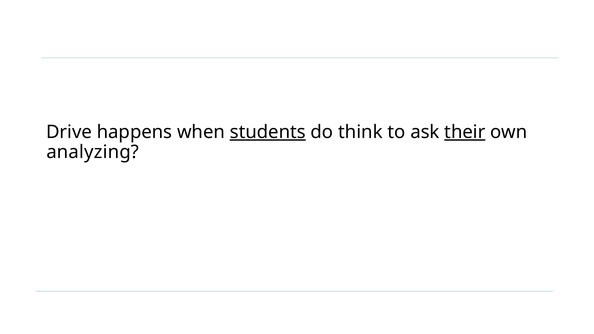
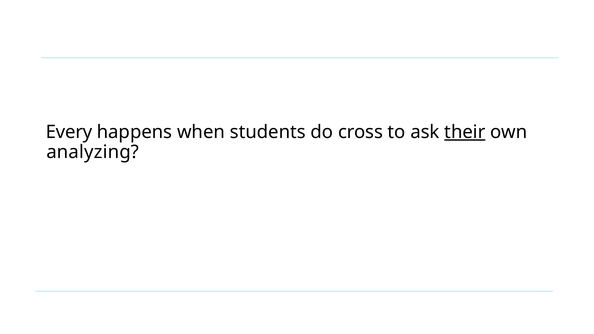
Drive: Drive -> Every (69, 132)
students underline: present -> none (268, 132)
think: think -> cross (360, 132)
